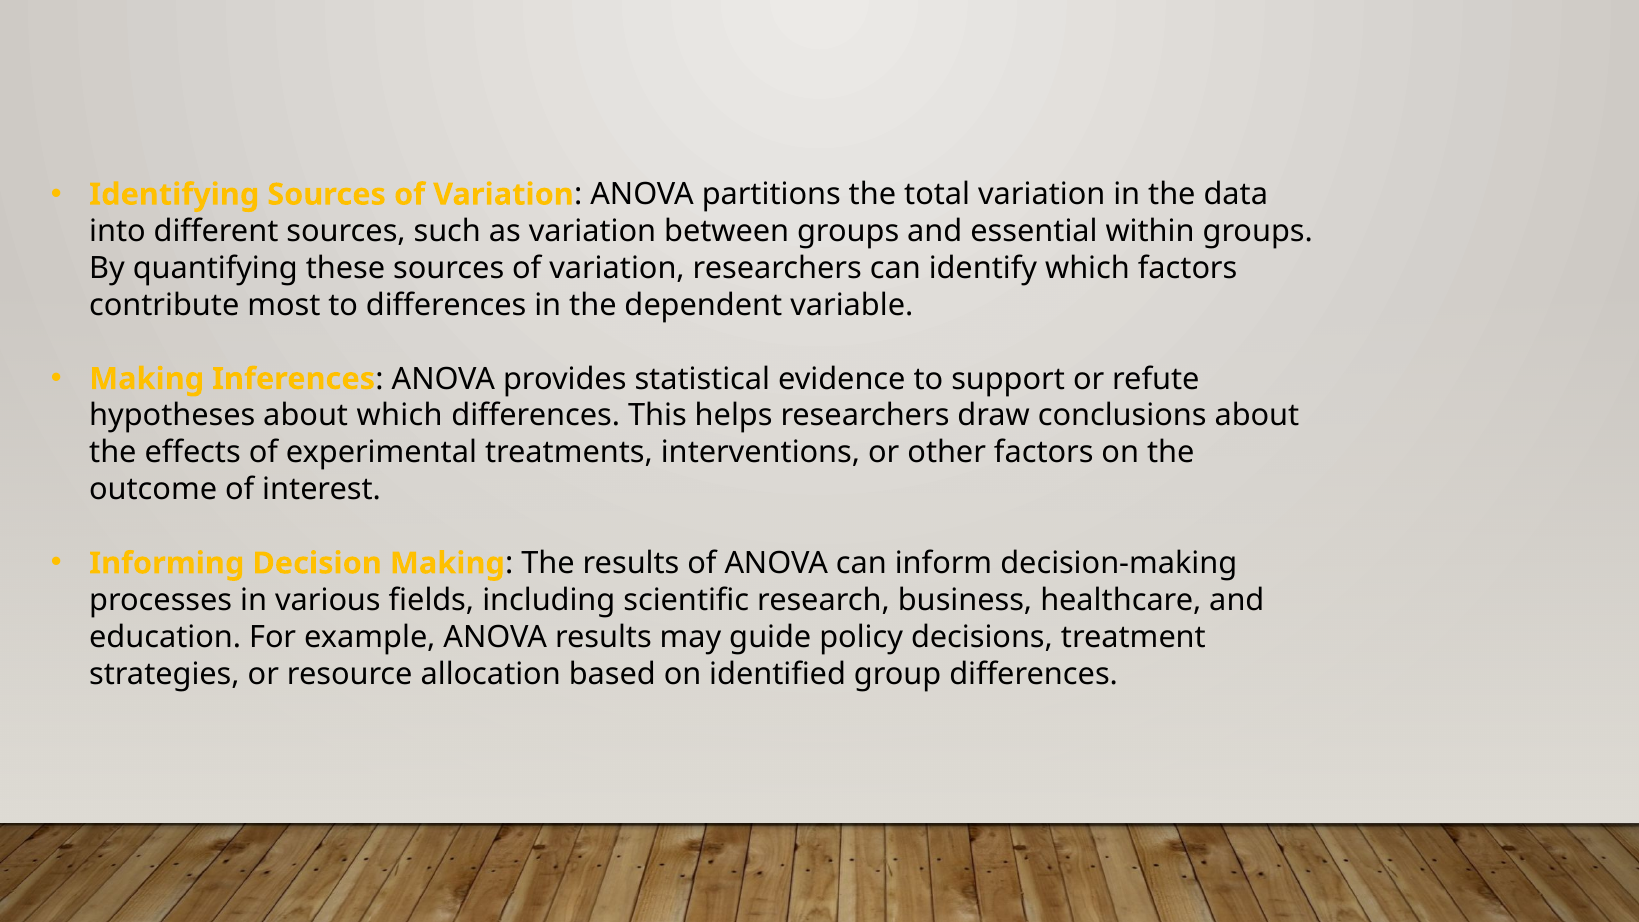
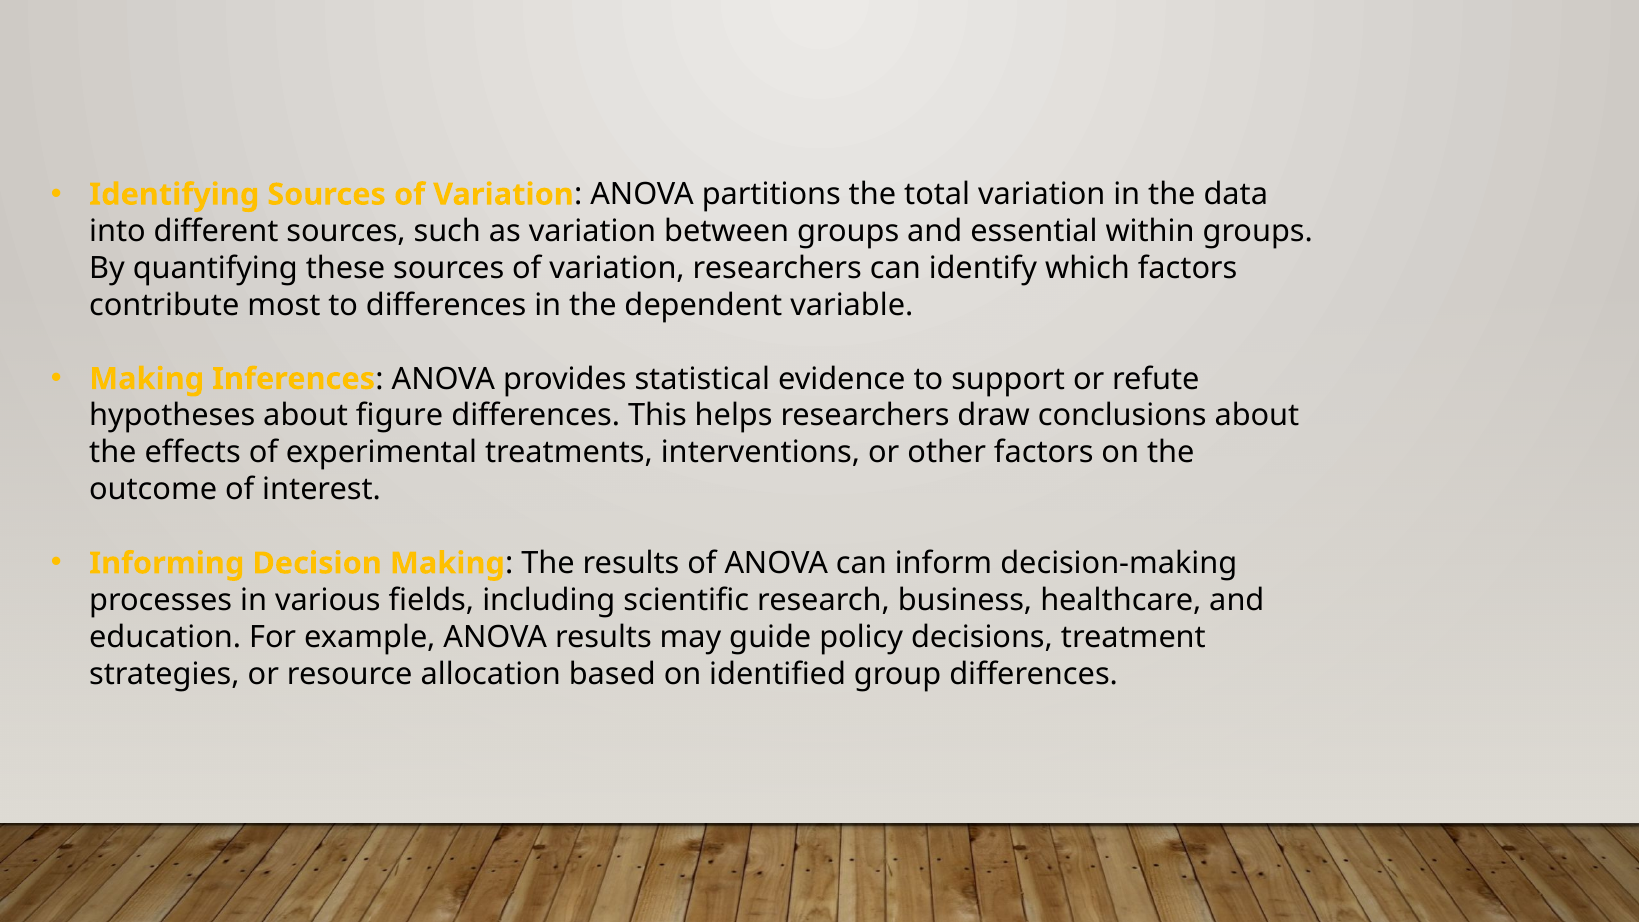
about which: which -> figure (400, 416)
